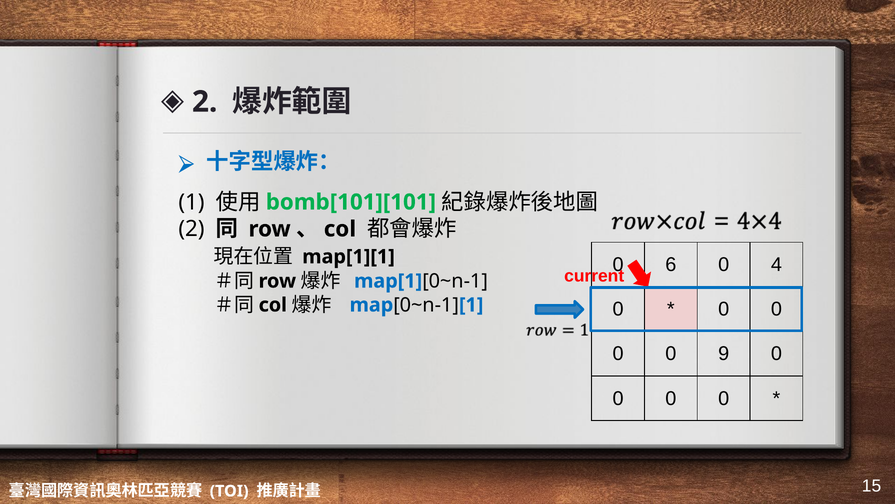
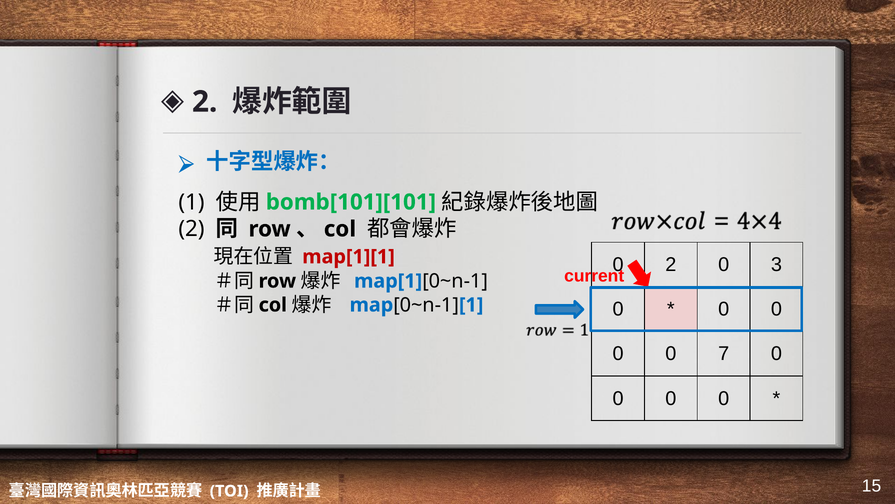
map[1][1 colour: black -> red (348, 256)
6: 6 -> 2 (671, 265)
4: 4 -> 3 (776, 265)
9: 9 -> 7 (724, 354)
